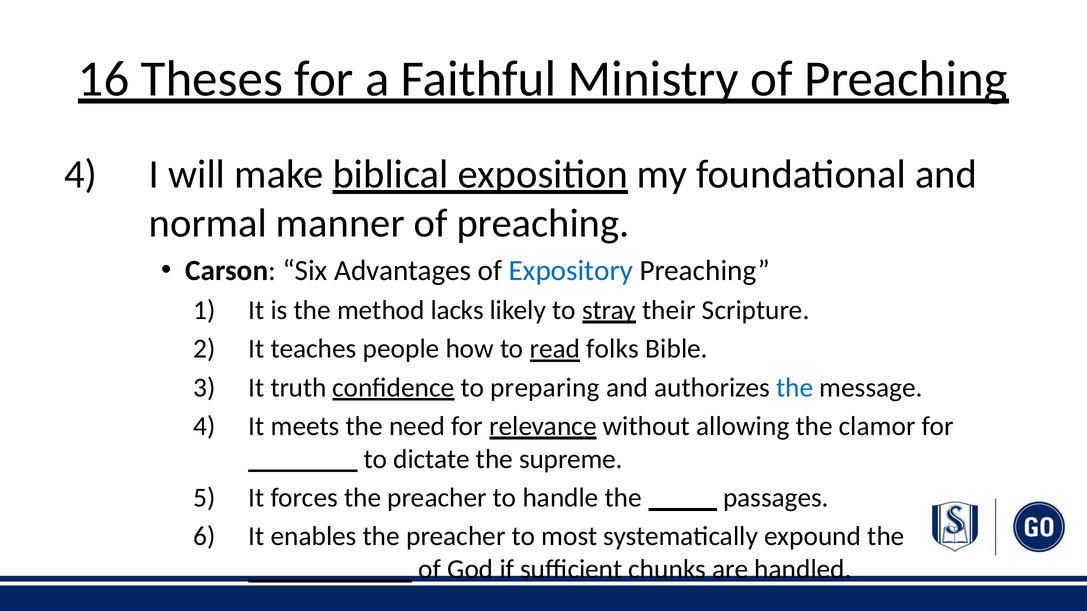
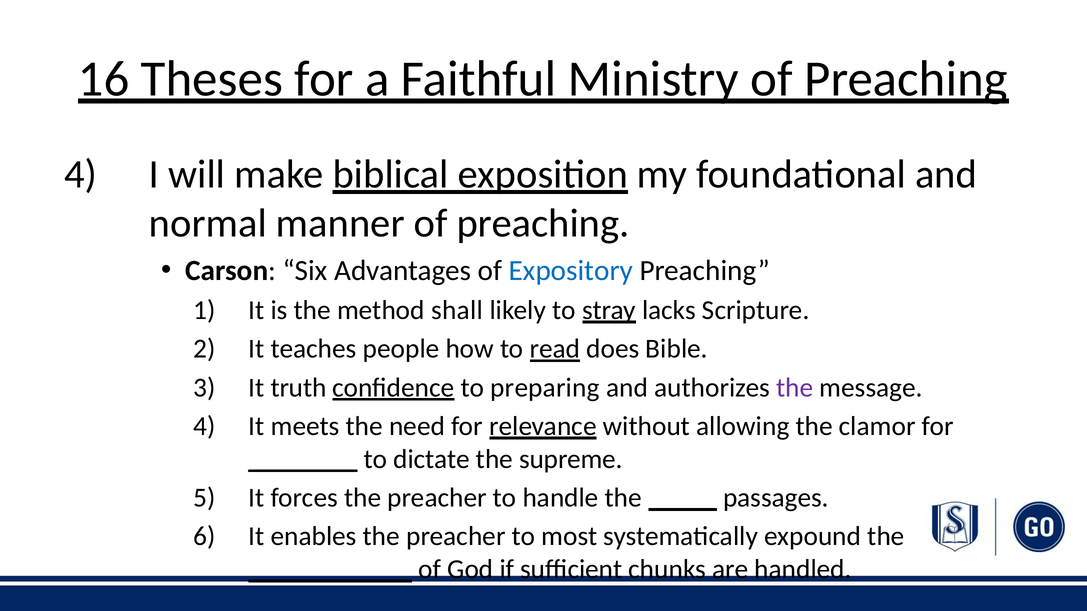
lacks: lacks -> shall (457, 310)
their: their -> lacks (669, 310)
folks: folks -> does (613, 349)
the colour: blue -> purple (795, 388)
